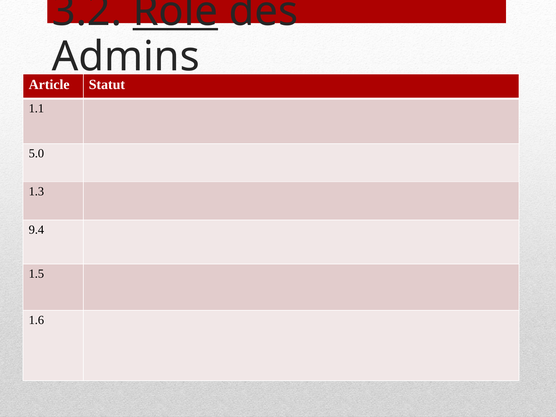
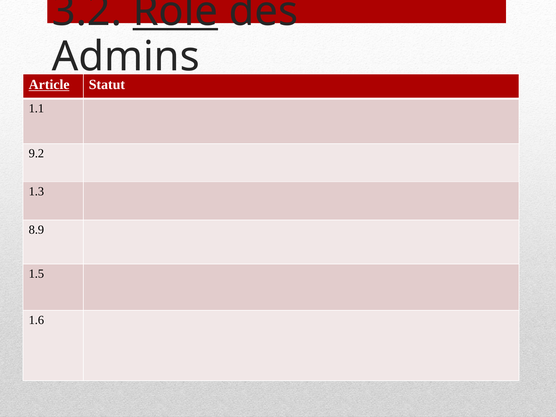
Article underline: none -> present (49, 85)
5.0: 5.0 -> 9.2 (36, 153)
9.4: 9.4 -> 8.9 (36, 230)
